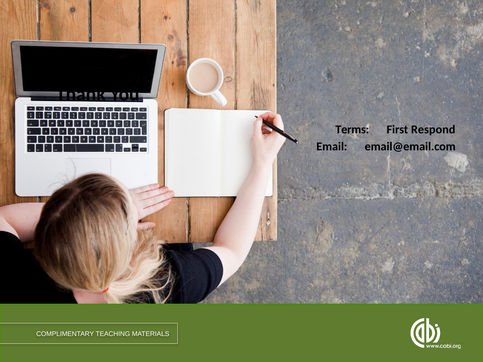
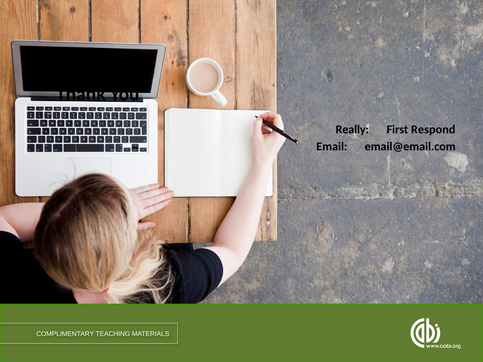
Terms: Terms -> Really (352, 130)
